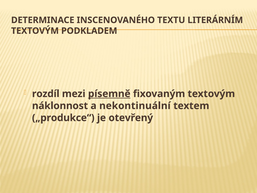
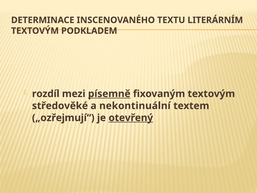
náklonnost: náklonnost -> středověké (60, 106)
„produkce“: „produkce“ -> „ozřejmují“ (63, 118)
otevřený underline: none -> present (131, 118)
